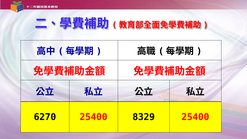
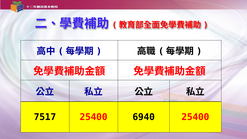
6270: 6270 -> 7517 (45, 117)
8329: 8329 -> 6940 (144, 117)
